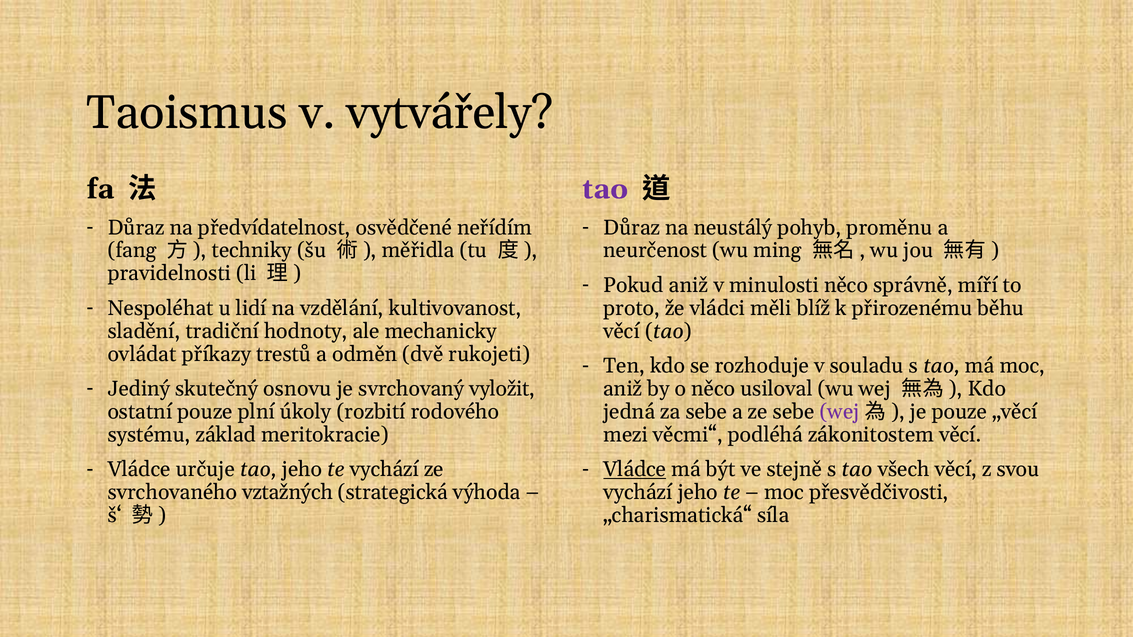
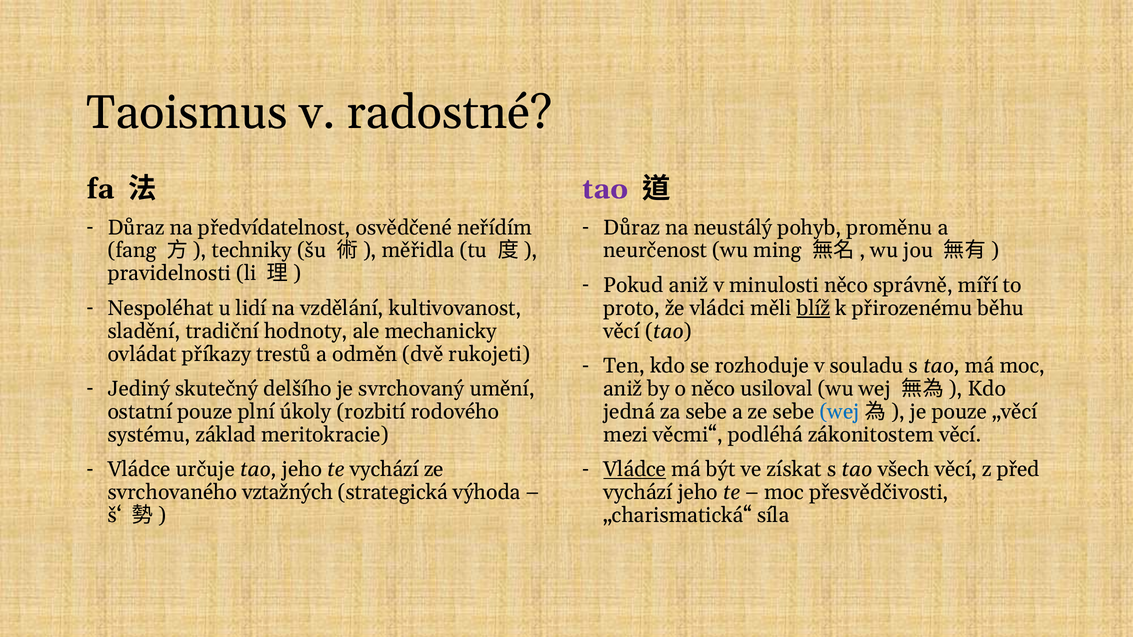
vytvářely: vytvářely -> radostné (450, 113)
blíž underline: none -> present (813, 308)
osnovu: osnovu -> delšího (298, 389)
vyložit: vyložit -> umění (502, 389)
wej colour: purple -> blue (840, 412)
stejně: stejně -> získat (794, 470)
svou: svou -> před (1018, 470)
